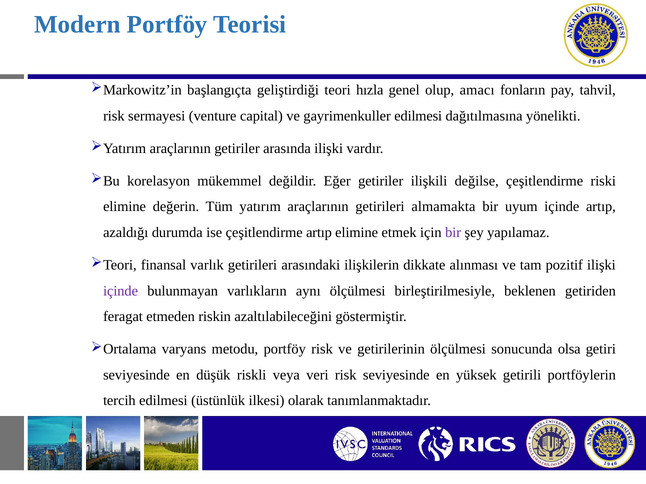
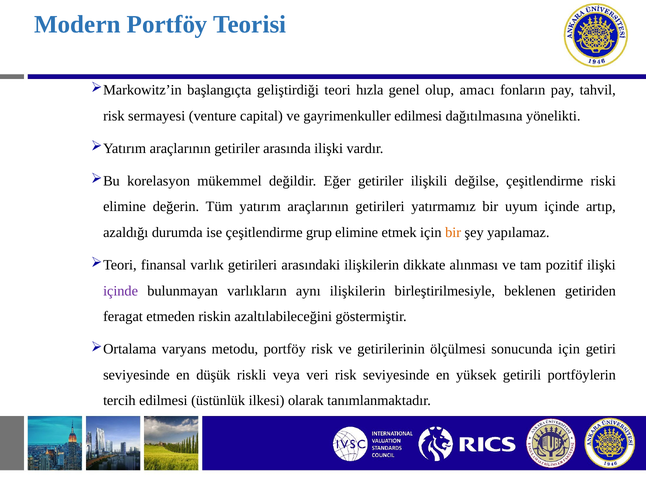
almamakta: almamakta -> yatırmamız (444, 207)
çeşitlendirme artıp: artıp -> grup (319, 233)
bir colour: purple -> orange (453, 233)
aynı ölçülmesi: ölçülmesi -> ilişkilerin (358, 291)
sonucunda olsa: olsa -> için (569, 349)
